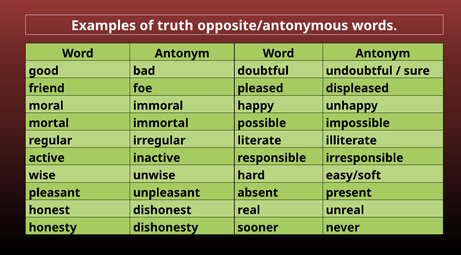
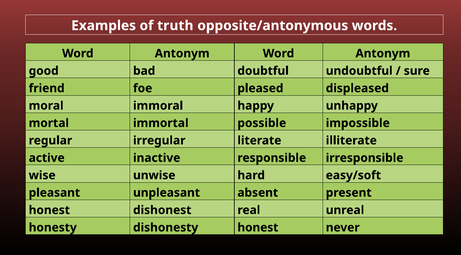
dishonesty sooner: sooner -> honest (258, 228)
